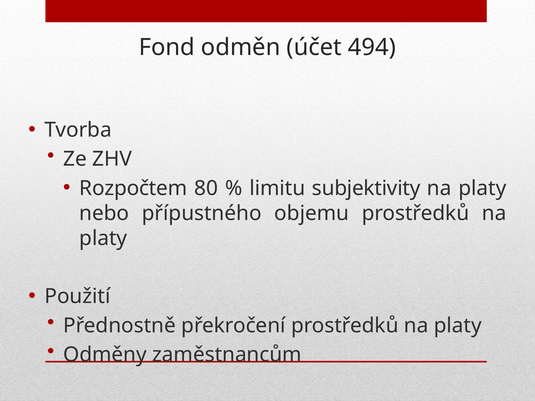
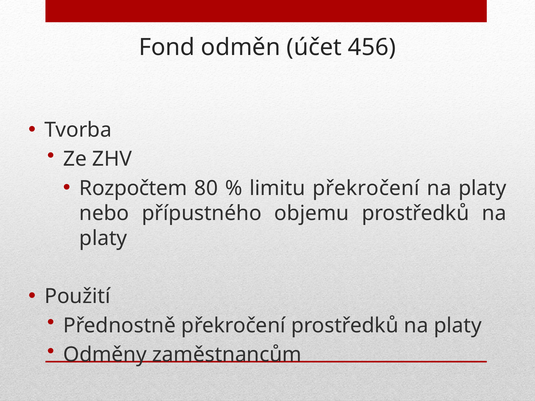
494: 494 -> 456 (372, 47)
limitu subjektivity: subjektivity -> překročení (366, 188)
